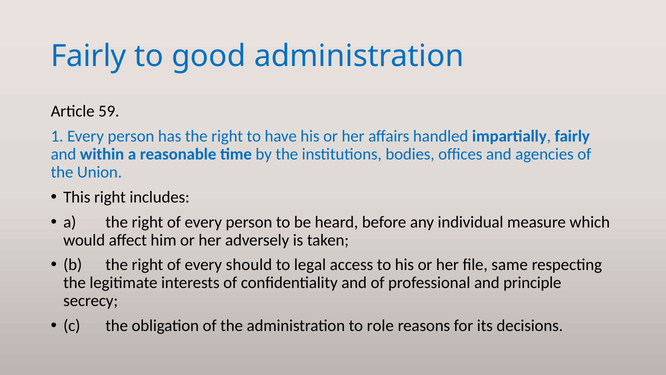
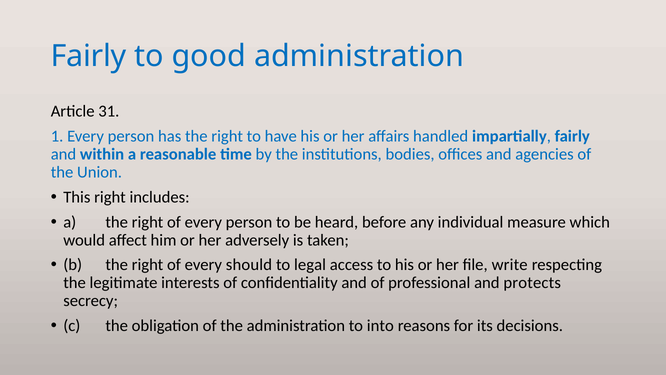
59: 59 -> 31 (109, 111)
same: same -> write (510, 265)
principle: principle -> protects (532, 283)
role: role -> into (380, 326)
